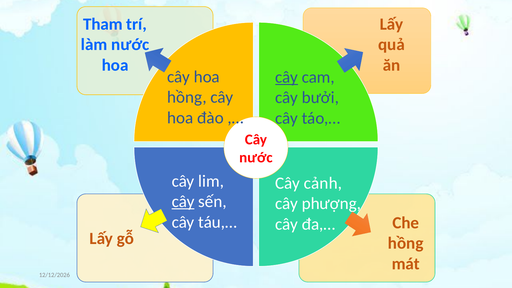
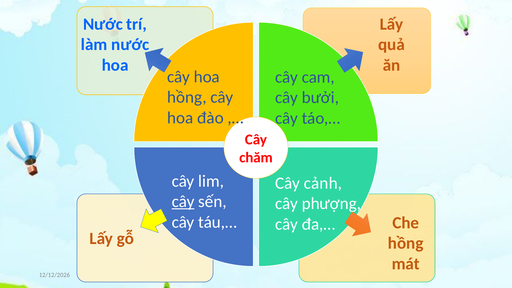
Tham: Tham -> Nước (103, 24)
cây underline: present -> none (287, 77)
nước: nước -> chăm (256, 158)
